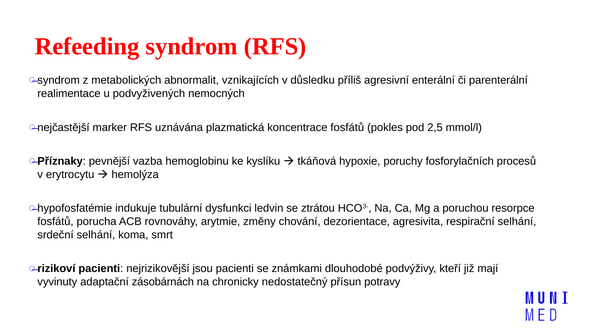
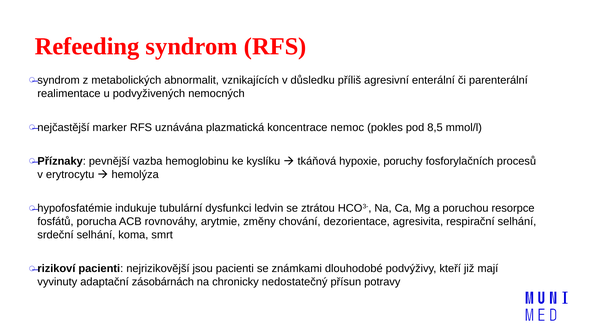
koncentrace fosfátů: fosfátů -> nemoc (347, 127)
2,5: 2,5 -> 8,5 (435, 127)
